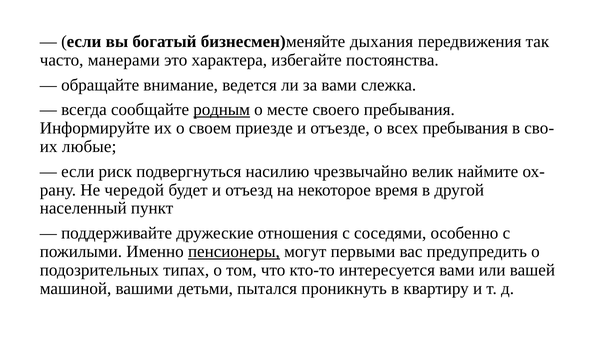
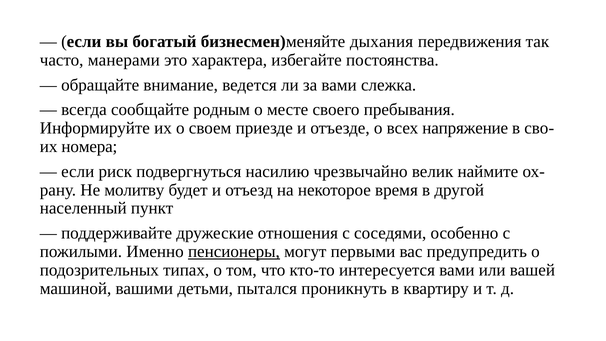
родным underline: present -> none (222, 110)
всех пребывания: пребывания -> напряжение (465, 128)
любые: любые -> номера (89, 147)
чередой: чередой -> молитву (134, 190)
